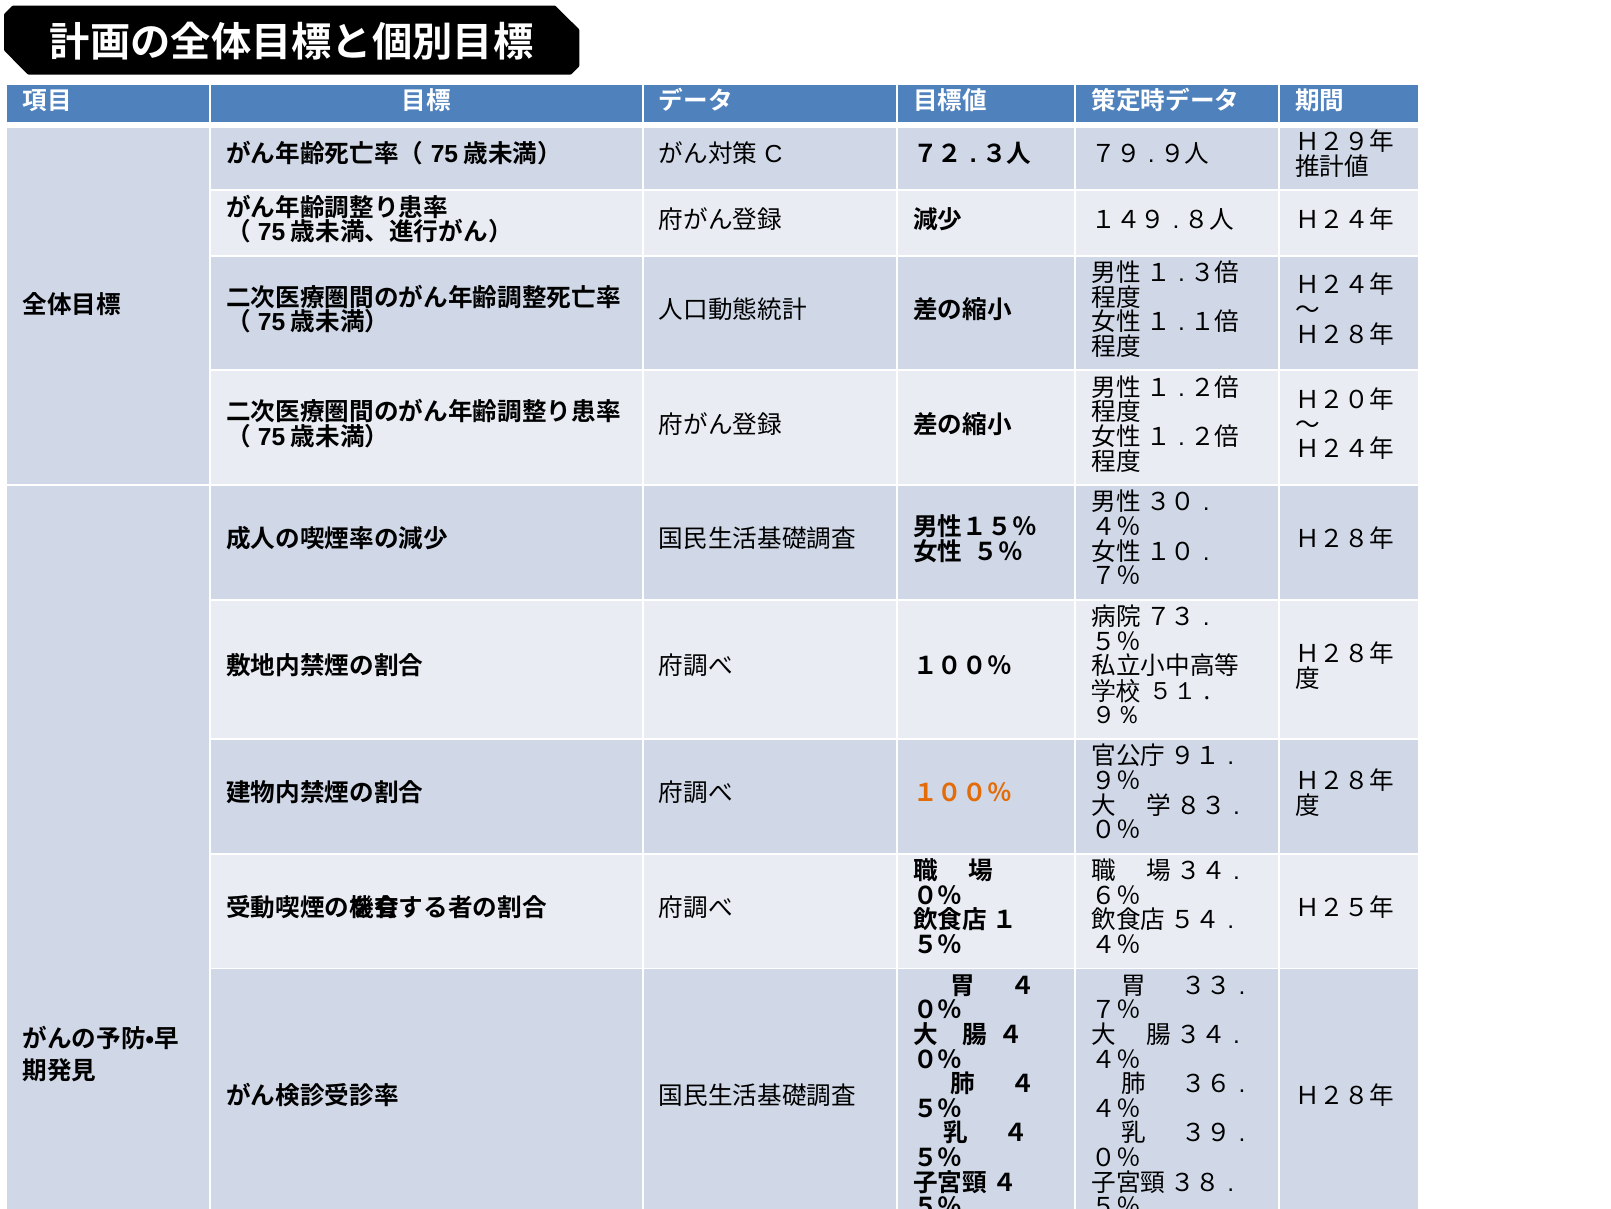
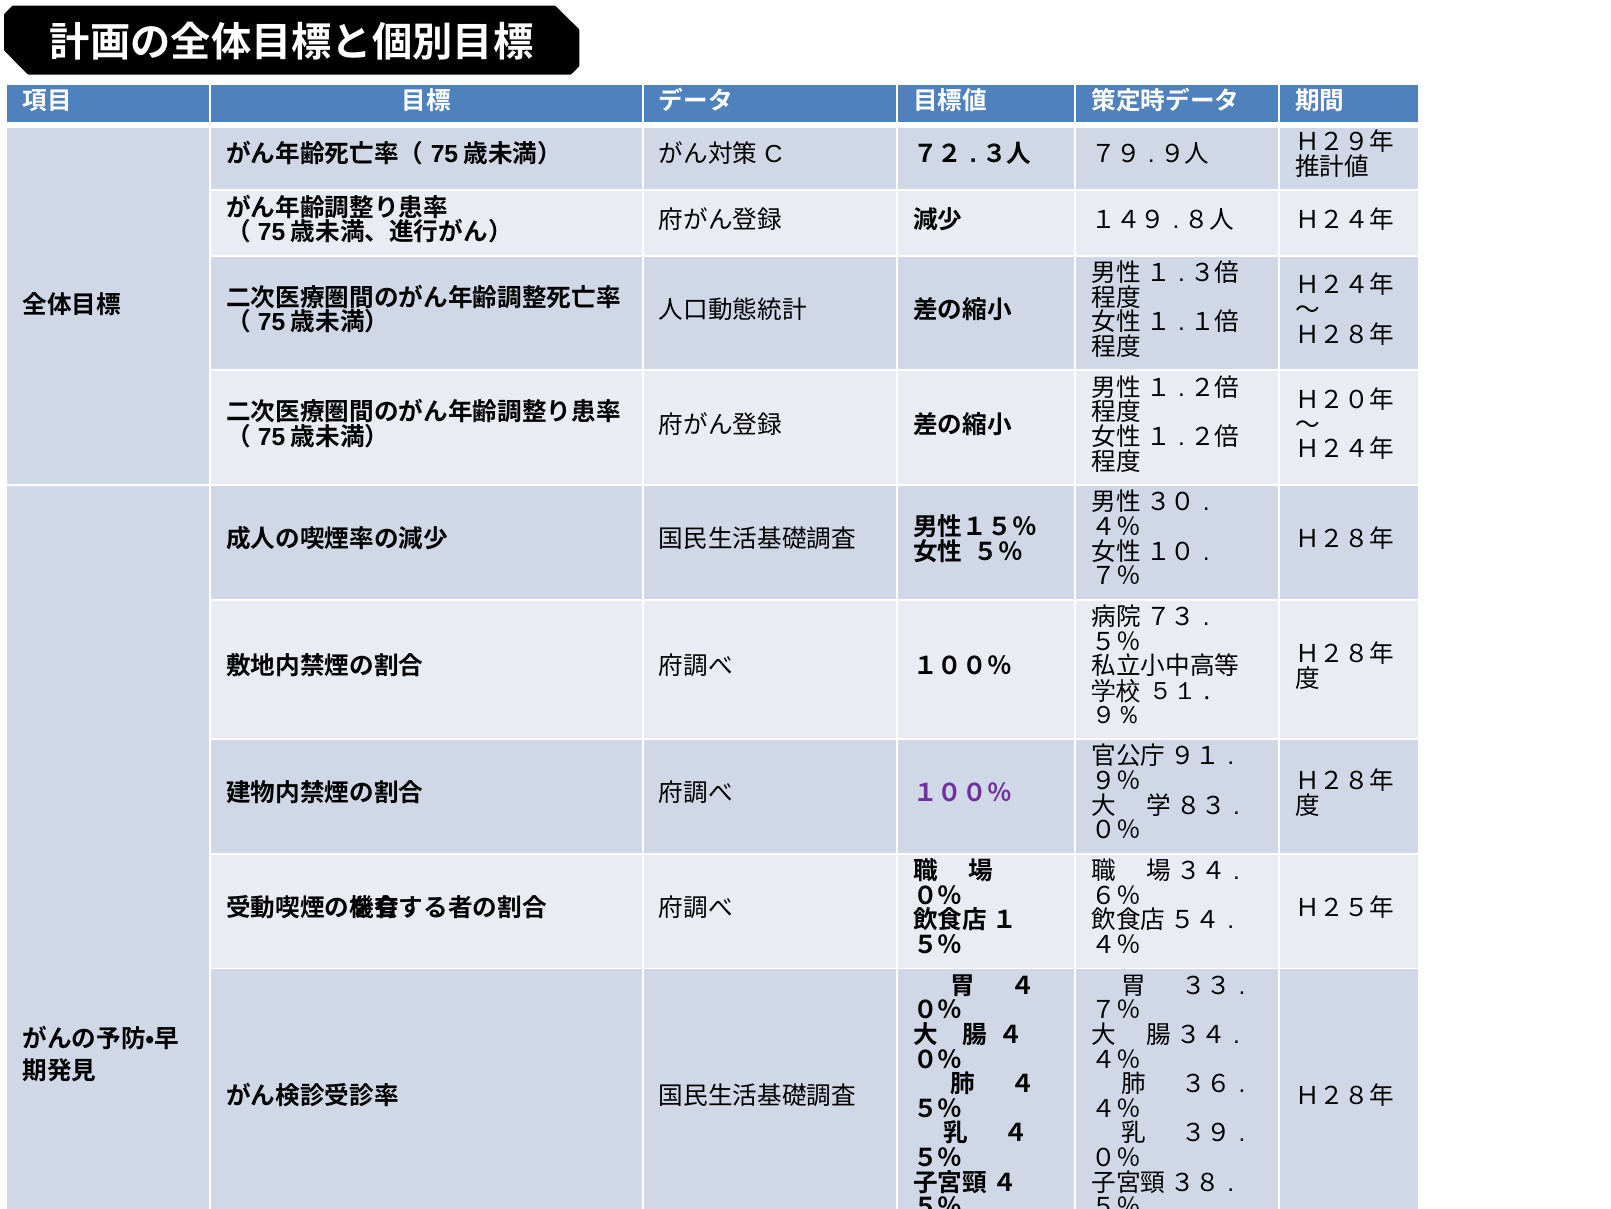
１００％ colour: orange -> purple (963, 793)
